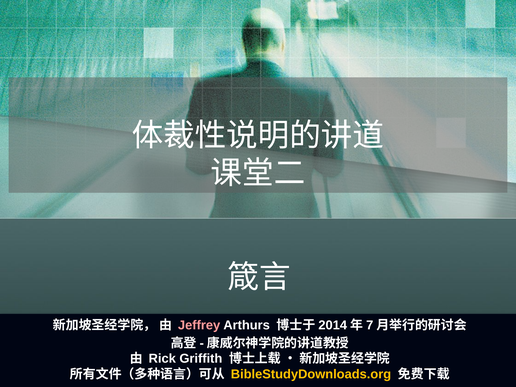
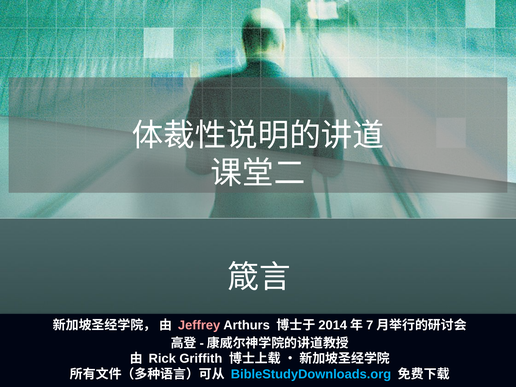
BibleStudyDownloads.org colour: yellow -> light blue (311, 374)
